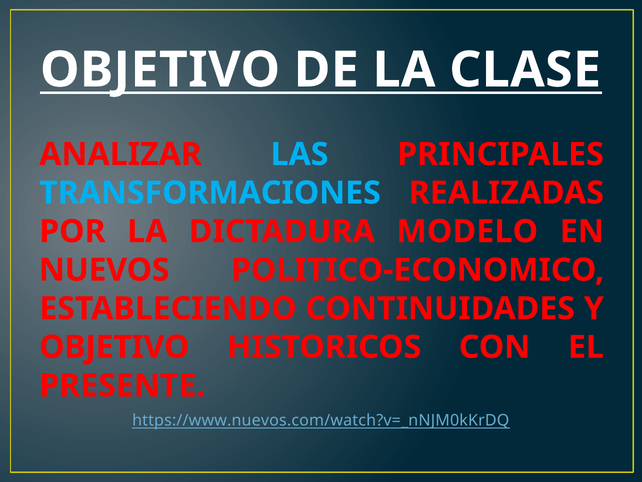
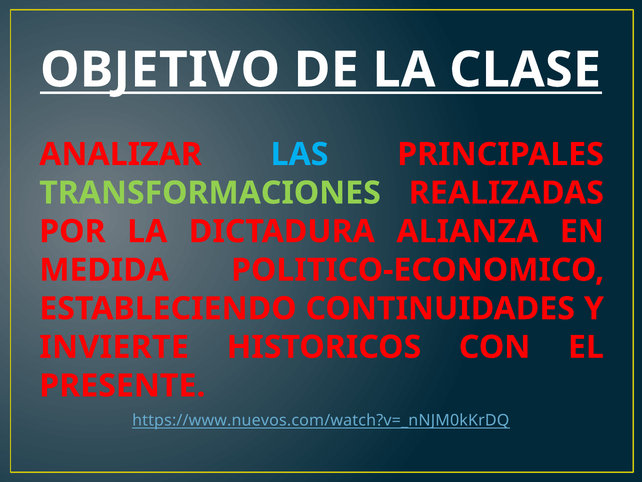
TRANSFORMACIONES colour: light blue -> light green (210, 193)
MODELO: MODELO -> ALIANZA (467, 231)
NUEVOS: NUEVOS -> MEDIDA (104, 270)
OBJETIVO: OBJETIVO -> INVIERTE (114, 347)
